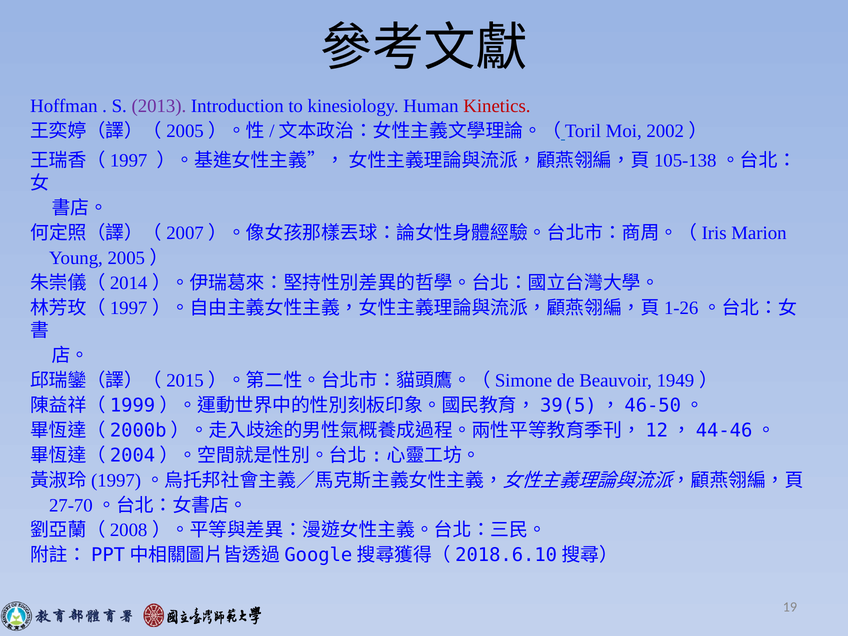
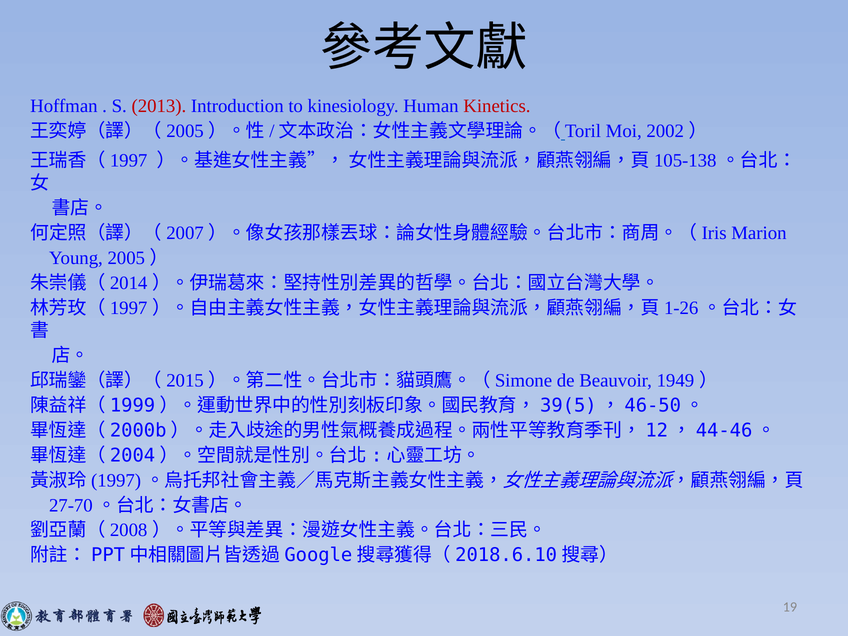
2013 colour: purple -> red (159, 106)
